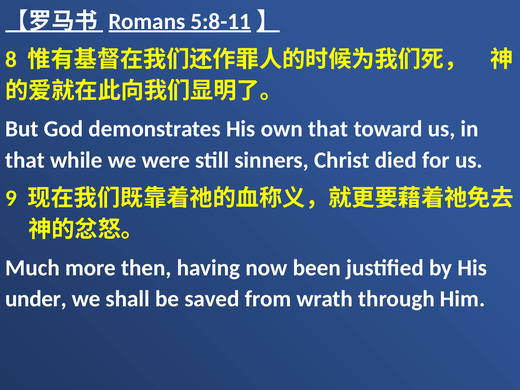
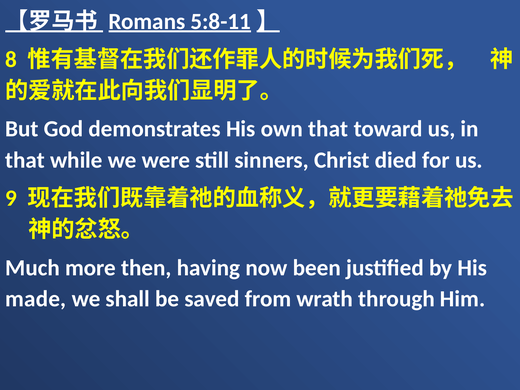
under: under -> made (36, 299)
